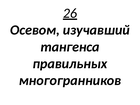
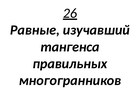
Осевом: Осевом -> Равные (35, 30)
